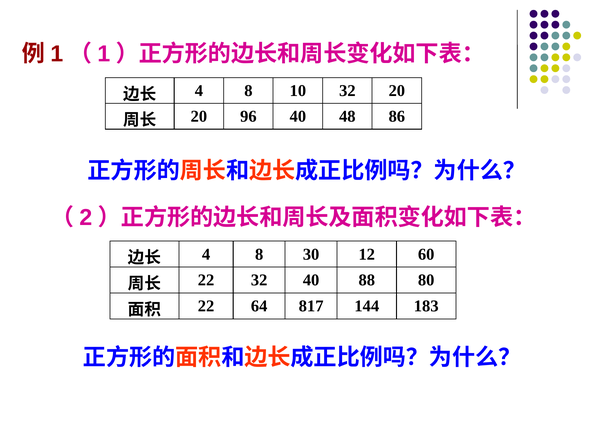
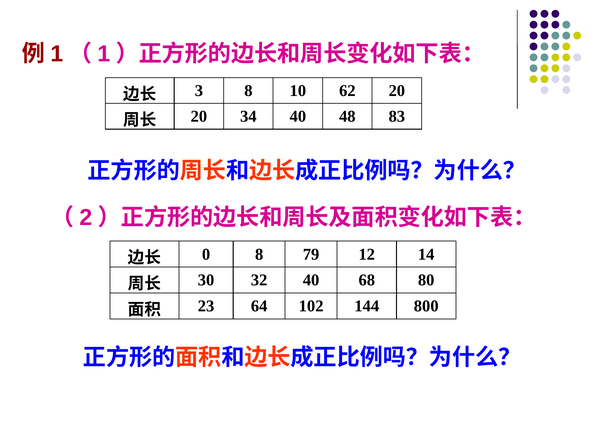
4: 4 -> 3 (199, 91)
10 32: 32 -> 62 (347, 91)
96: 96 -> 34 (248, 117)
86: 86 -> 83 (397, 117)
4: 4 -> 0 (206, 255)
30: 30 -> 79 (311, 255)
60: 60 -> 14 (426, 255)
22: 22 -> 30 (206, 281)
88: 88 -> 68 (367, 281)
22: 22 -> 23 (206, 307)
817: 817 -> 102 (311, 307)
183: 183 -> 800 (426, 307)
